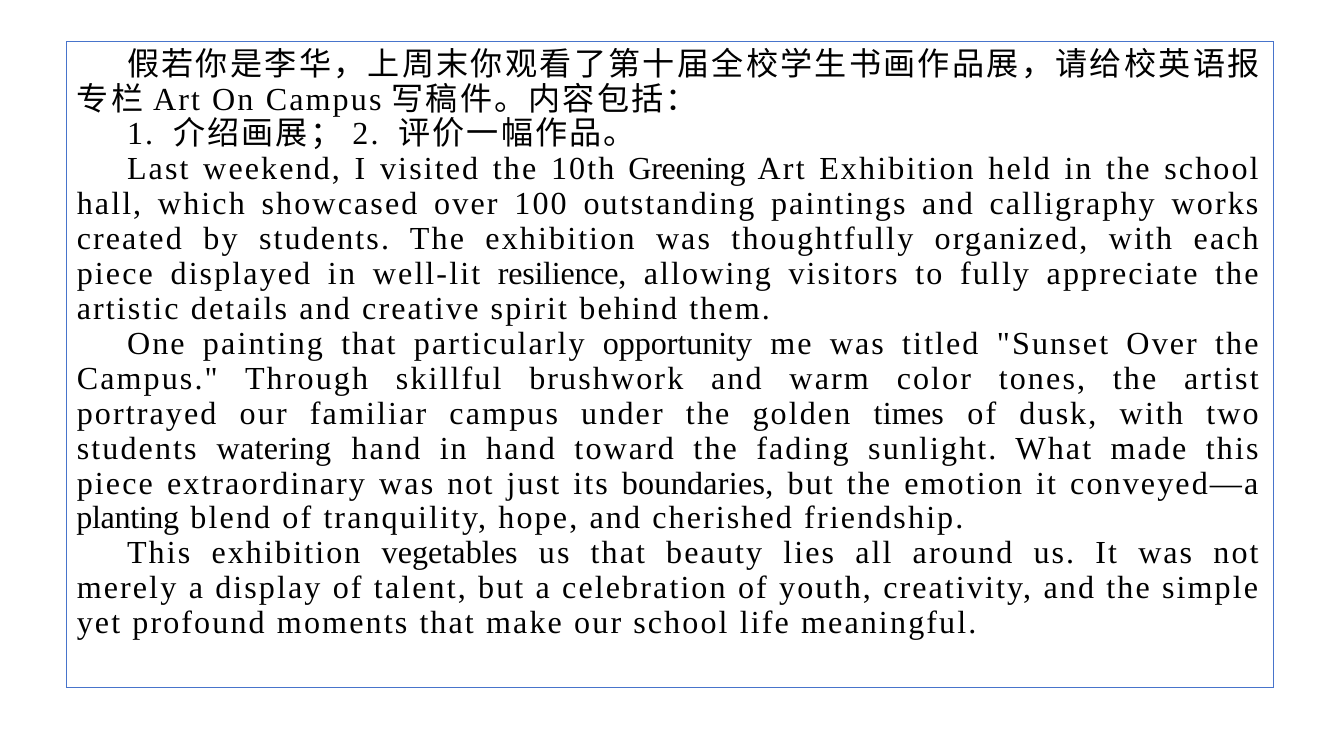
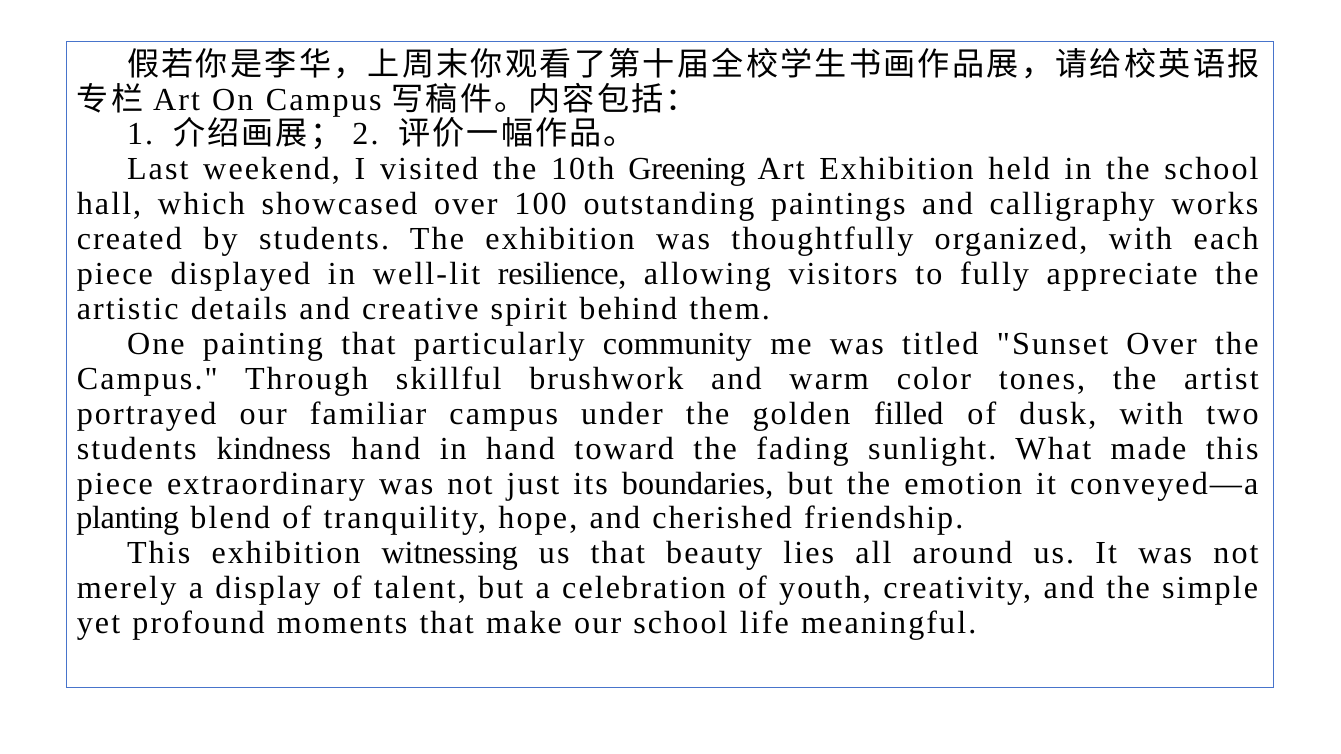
opportunity: opportunity -> community (677, 344)
times: times -> filled (909, 414)
watering: watering -> kindness (274, 449)
vegetables: vegetables -> witnessing (450, 553)
